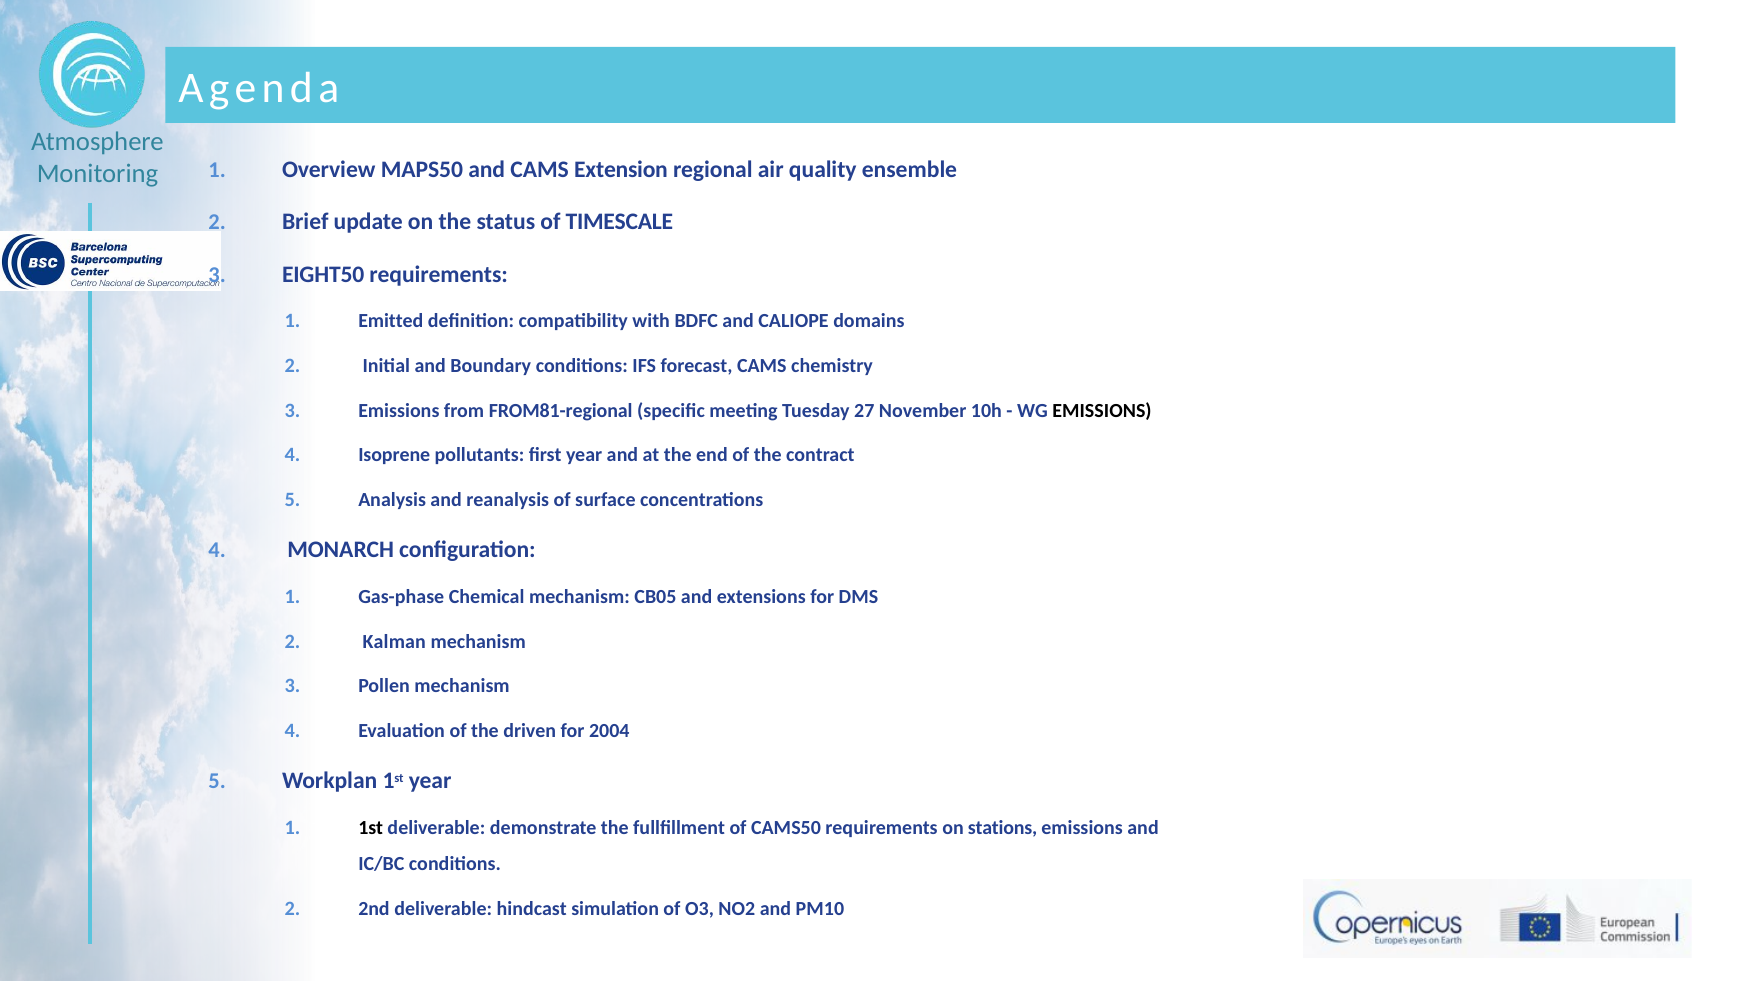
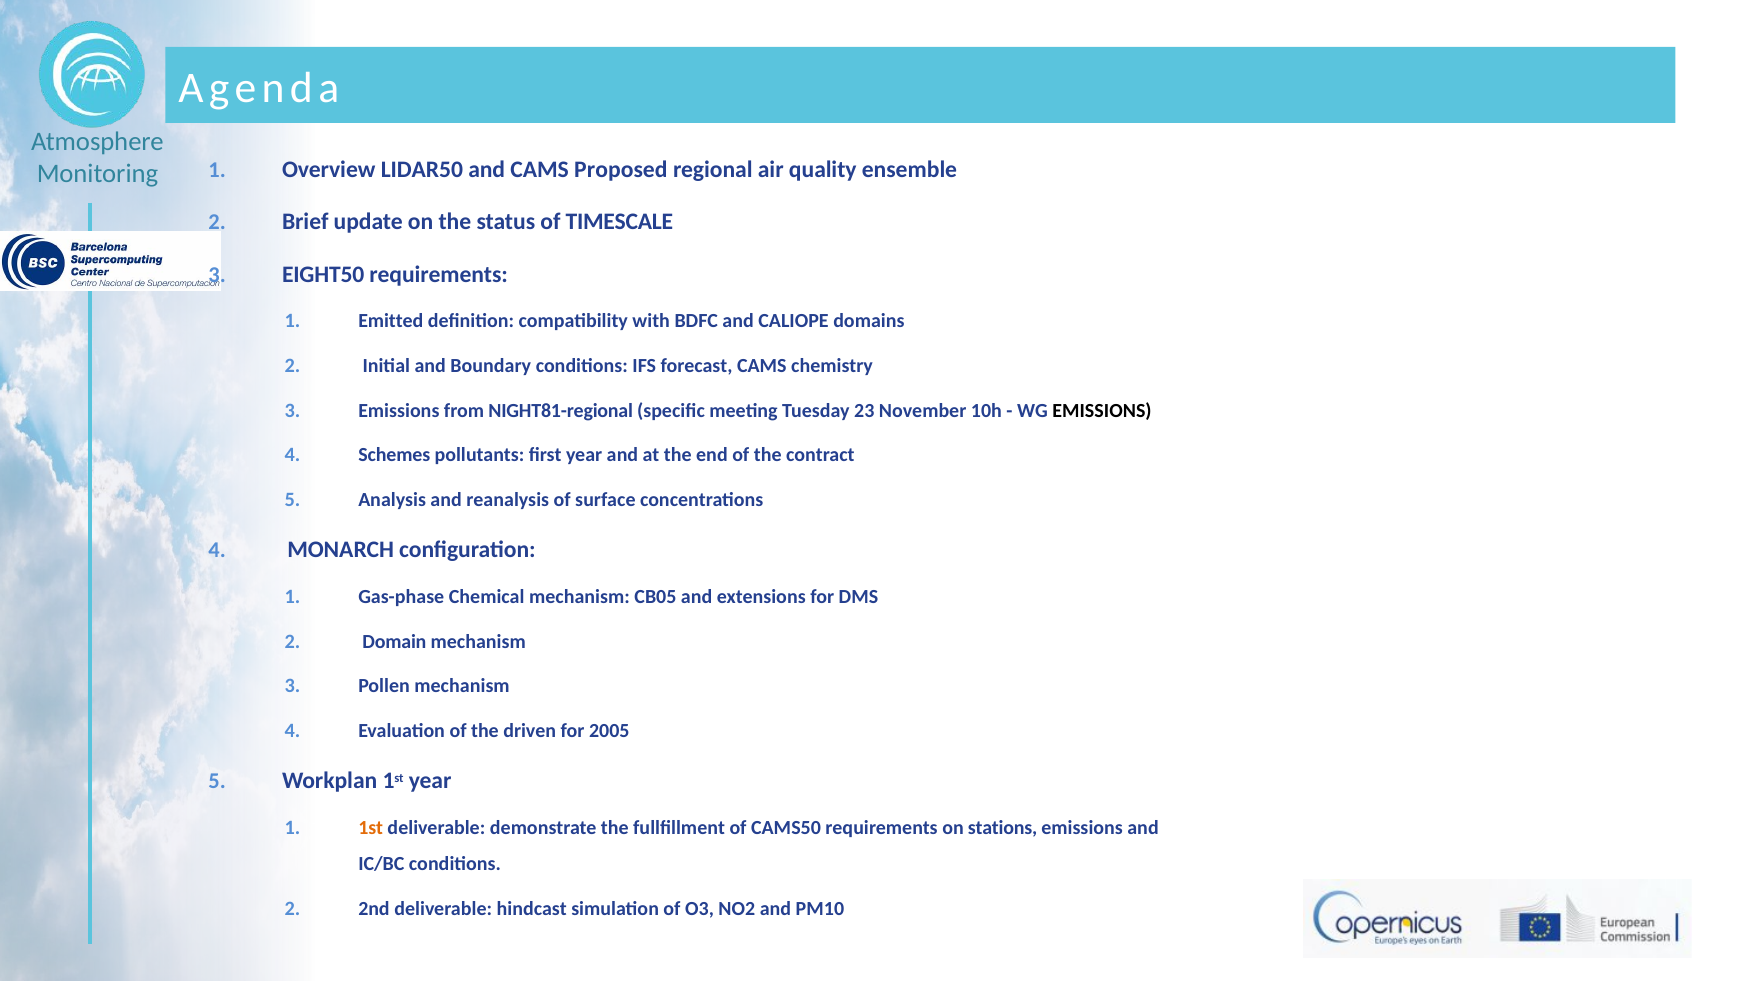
MAPS50: MAPS50 -> LIDAR50 (422, 170)
Extension: Extension -> Proposed (621, 170)
FROM81-regional: FROM81-regional -> NIGHT81-regional (561, 410)
27: 27 -> 23 (864, 410)
Isoprene: Isoprene -> Schemes (394, 455)
Kalman: Kalman -> Domain (394, 641)
2004: 2004 -> 2005 (609, 730)
1st colour: black -> orange (371, 827)
